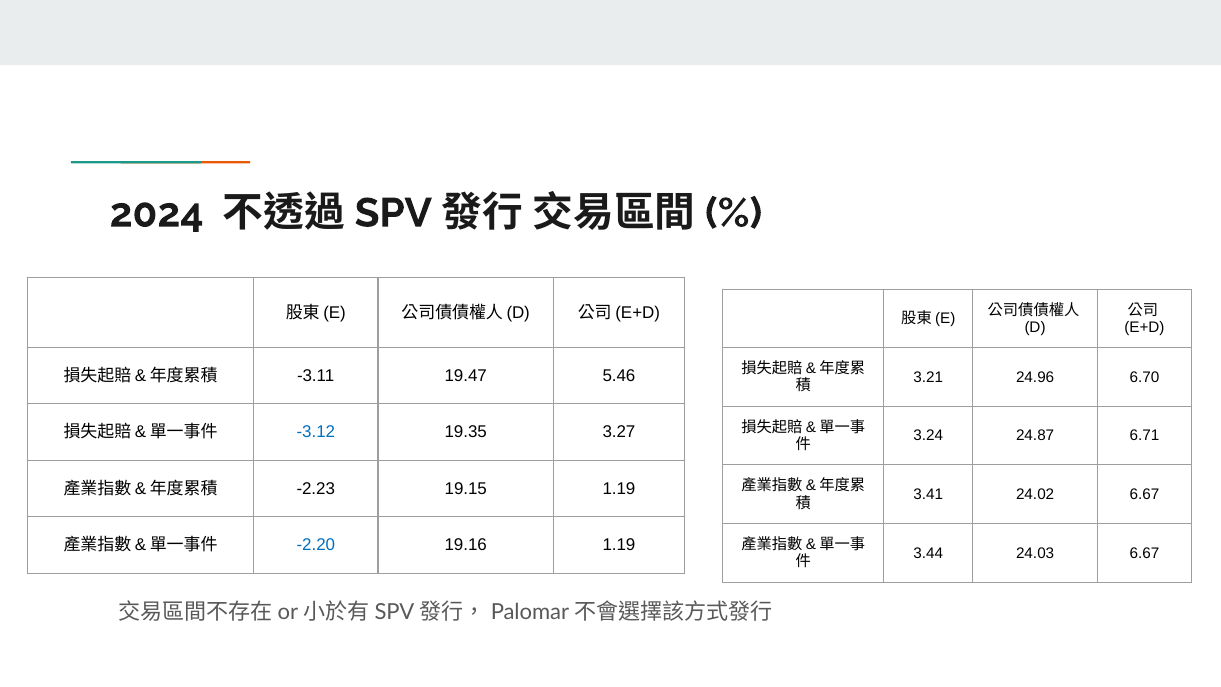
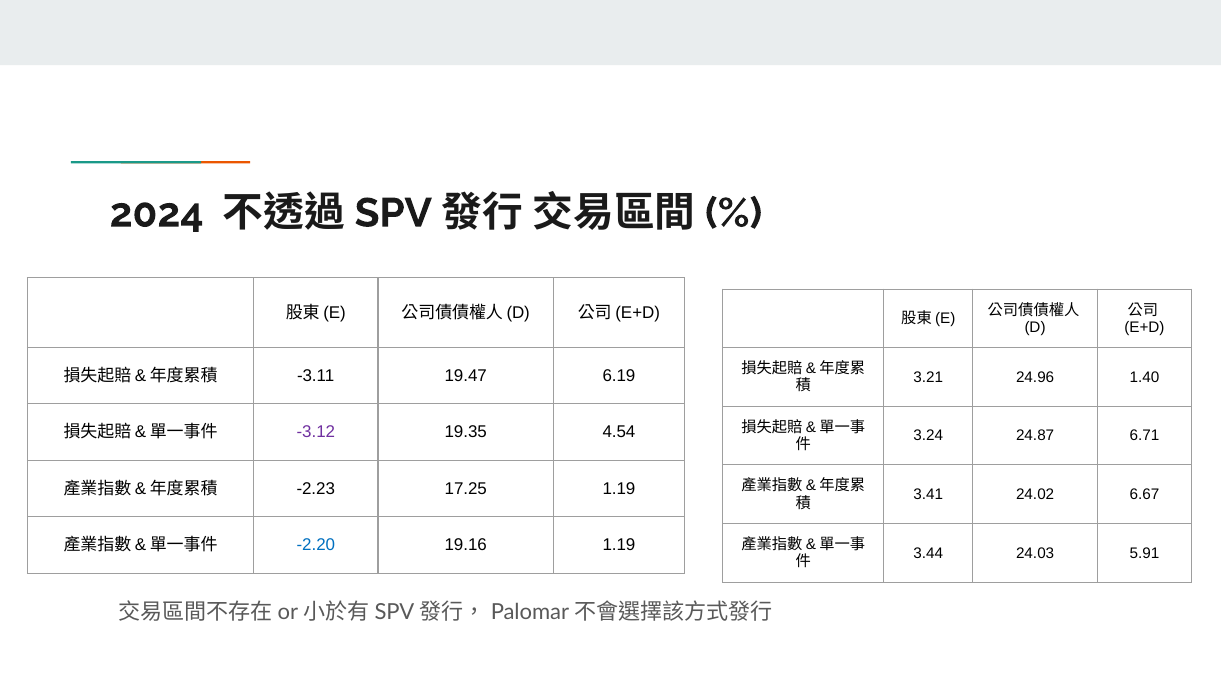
5.46: 5.46 -> 6.19 (619, 376)
6.70: 6.70 -> 1.40 (1145, 377)
-3.12 colour: blue -> purple (316, 432)
3.27: 3.27 -> 4.54 (619, 432)
19.15: 19.15 -> 17.25 (466, 488)
24.03 6.67: 6.67 -> 5.91 (1145, 553)
